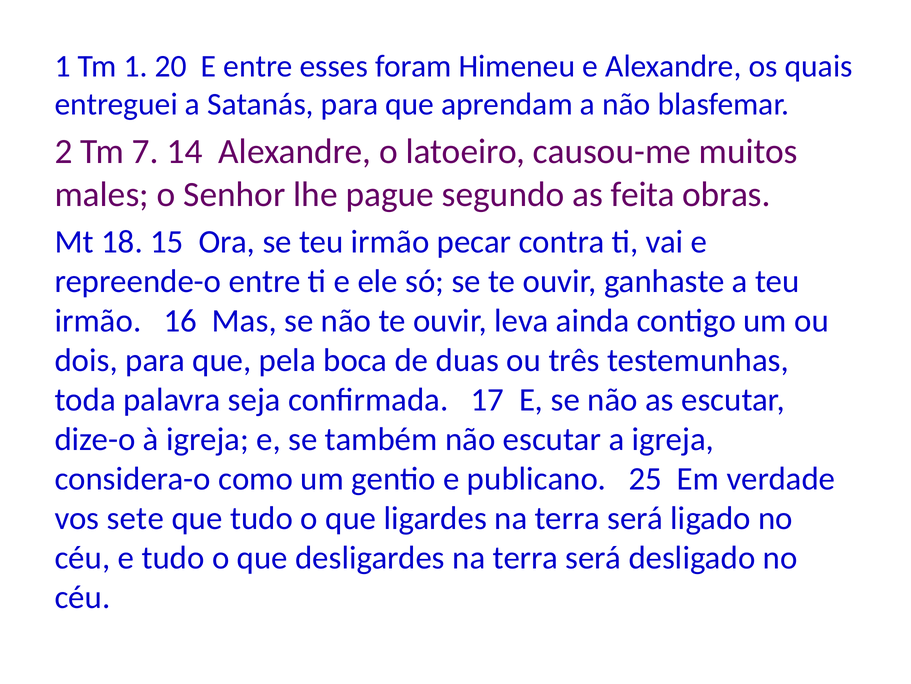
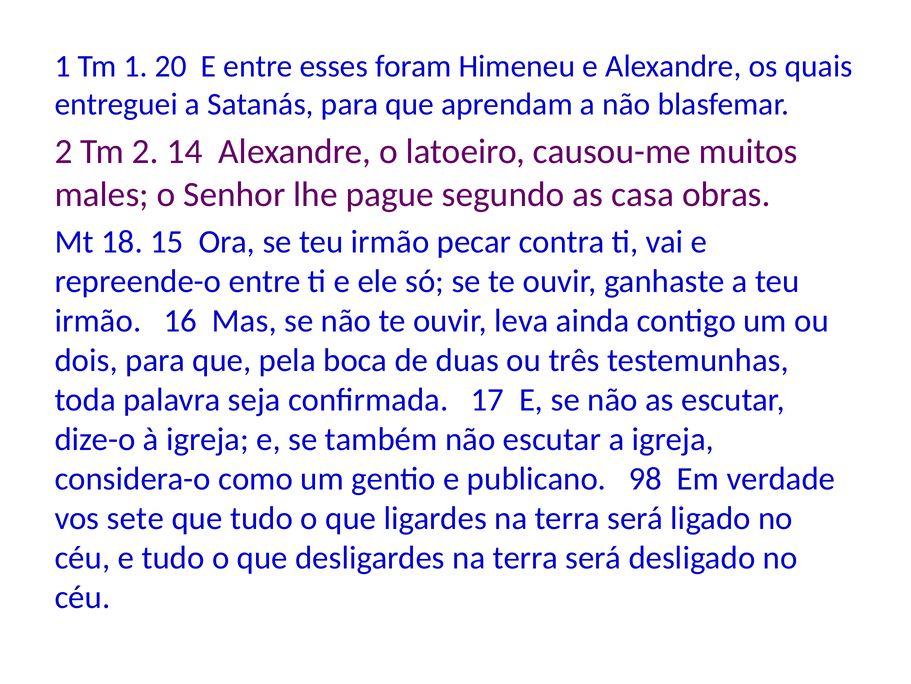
Tm 7: 7 -> 2 (145, 152)
feita: feita -> casa (643, 194)
25: 25 -> 98 (645, 478)
